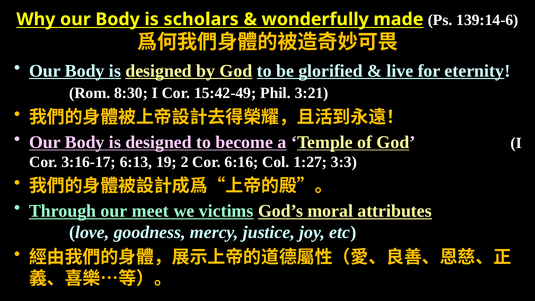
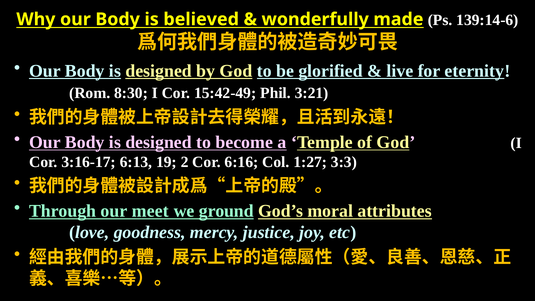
scholars: scholars -> believed (201, 19)
victims: victims -> ground (226, 211)
